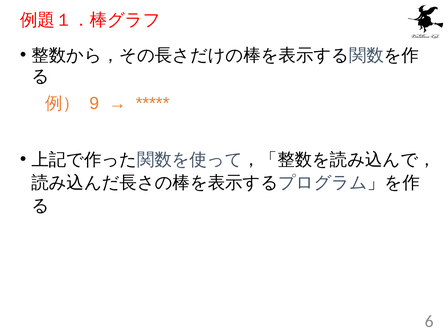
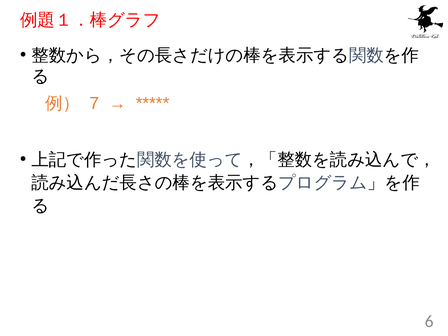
9: 9 -> 7 (94, 103)
